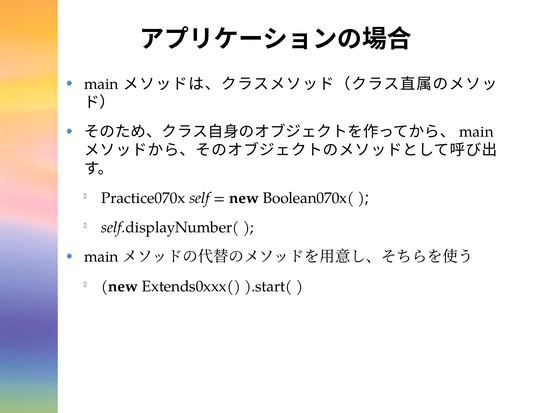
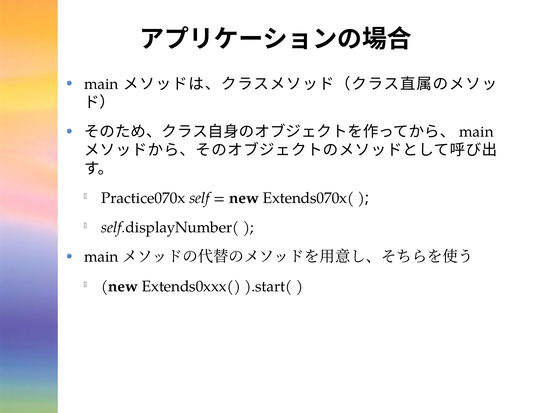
Boolean070x(: Boolean070x( -> Extends070x( (308, 198)
